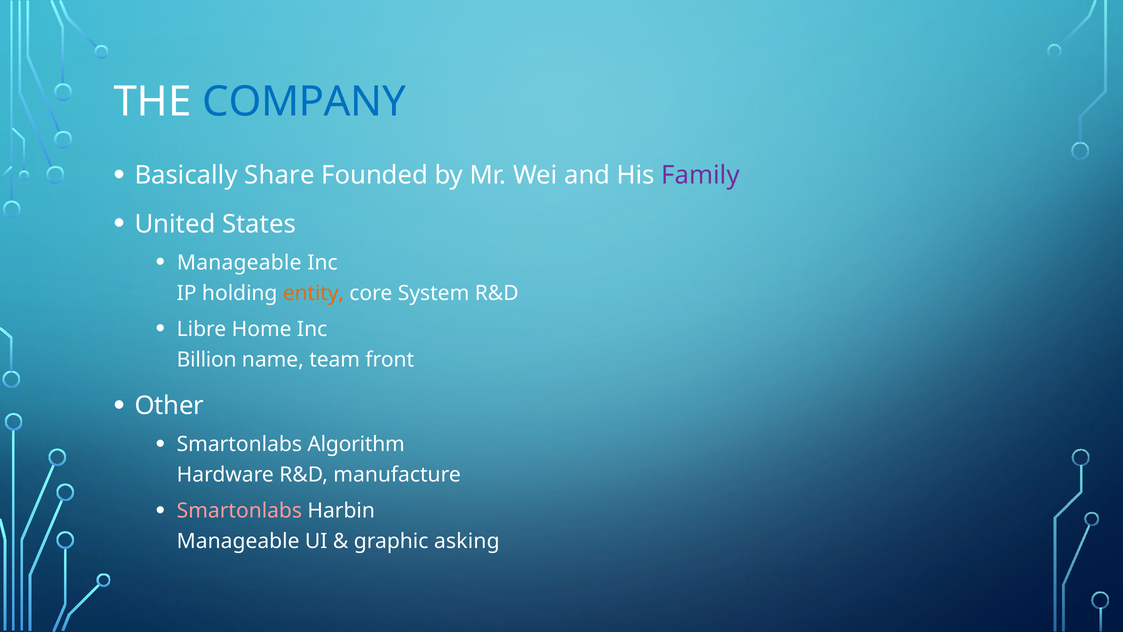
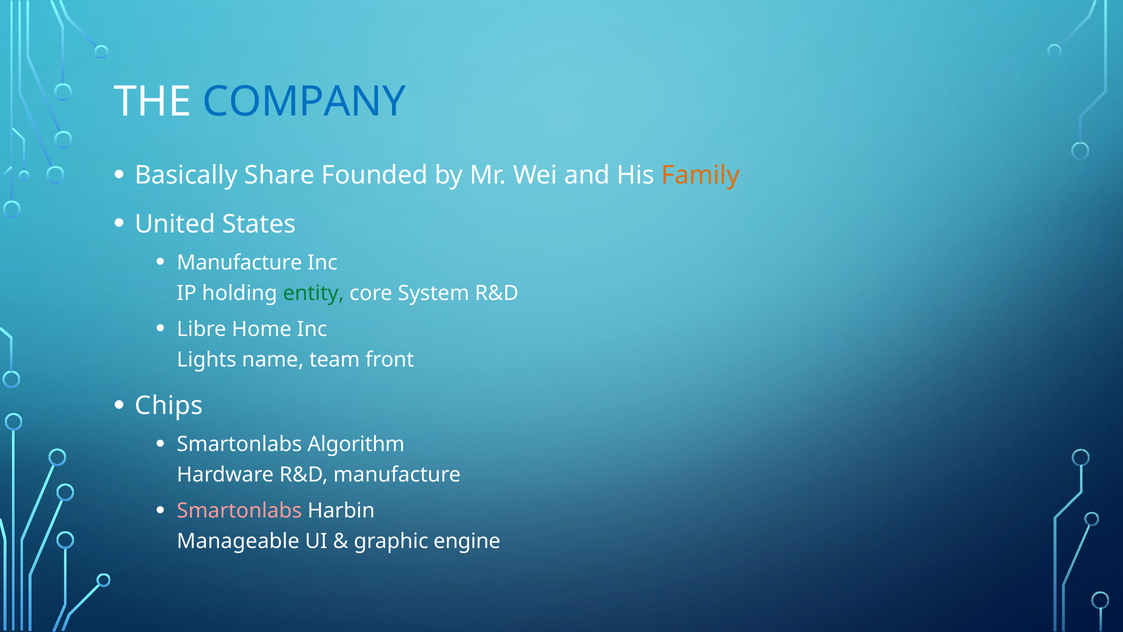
Family colour: purple -> orange (701, 175)
Manageable: Manageable -> Manufacture (239, 263)
entity colour: orange -> green (313, 293)
Billion: Billion -> Lights (207, 359)
Other: Other -> Chips (169, 406)
asking: asking -> engine (467, 541)
